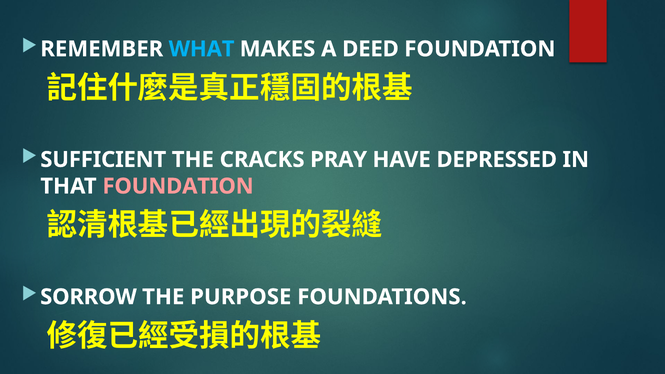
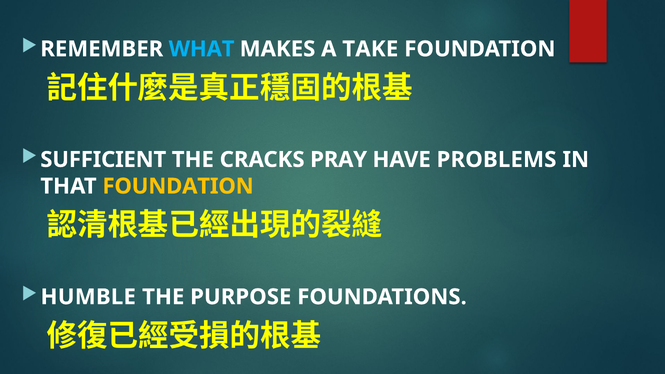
DEED: DEED -> TAKE (370, 49)
DEPRESSED: DEPRESSED -> PROBLEMS (496, 160)
FOUNDATION colour: pink -> yellow (178, 186)
SORROW: SORROW -> HUMBLE (88, 297)
